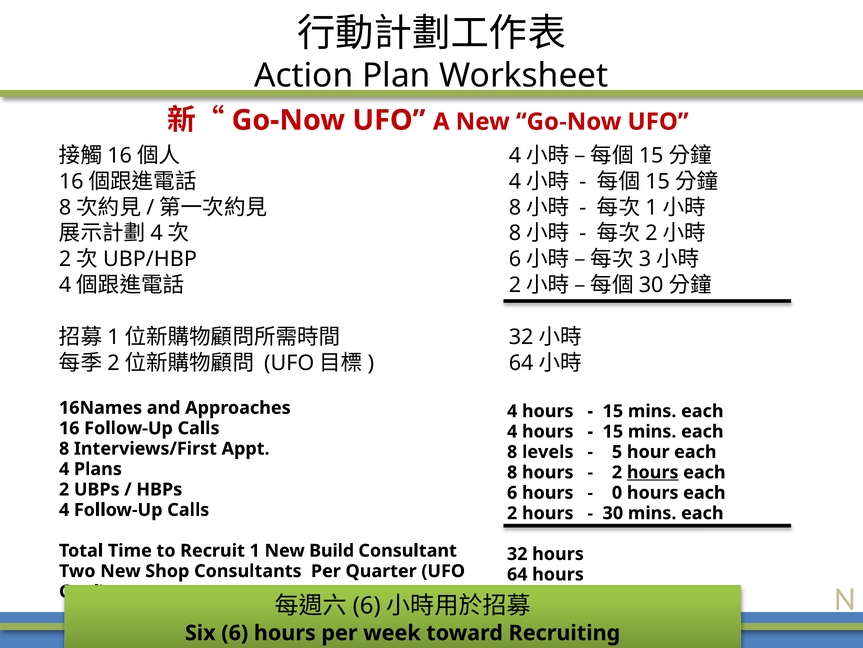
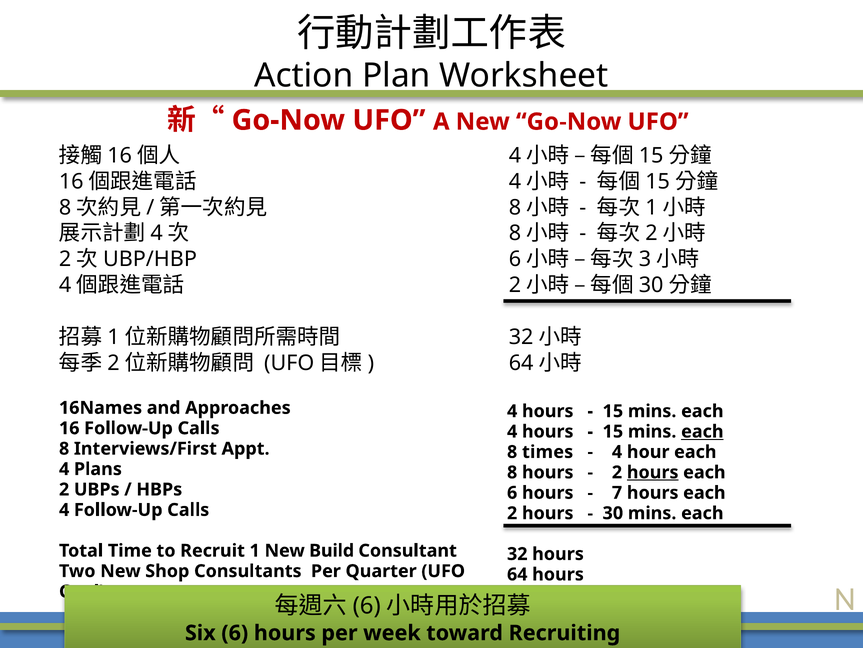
each underline: none -> present (702, 431)
levels: levels -> times (548, 451)
5: 5 -> 4 (617, 451)
0: 0 -> 7 (617, 492)
